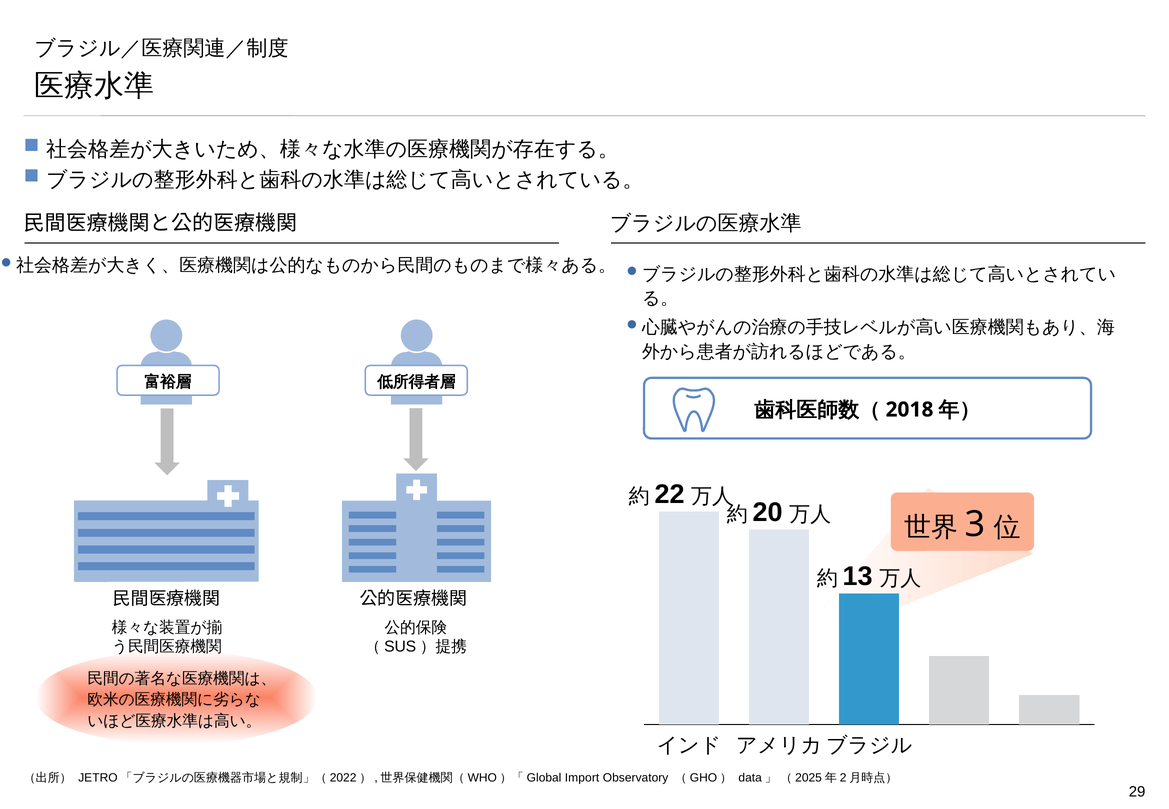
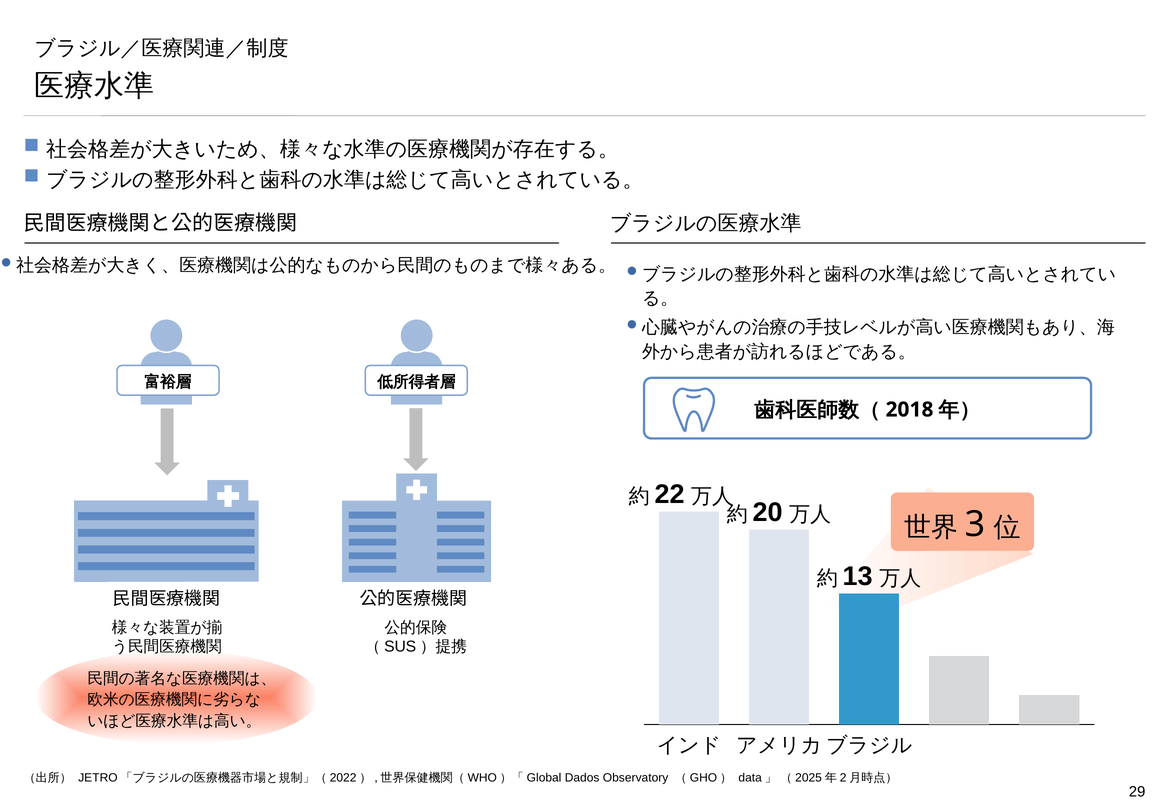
Import: Import -> Dados (582, 778)
